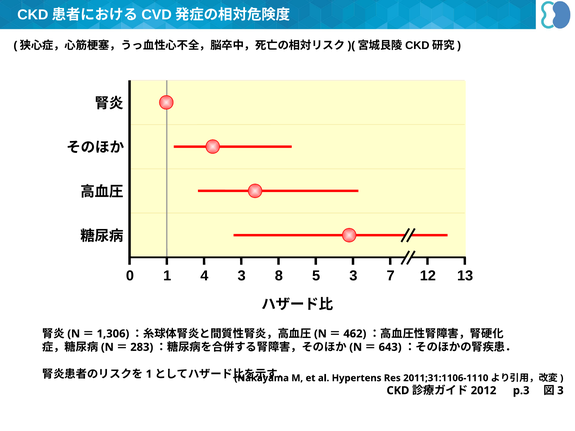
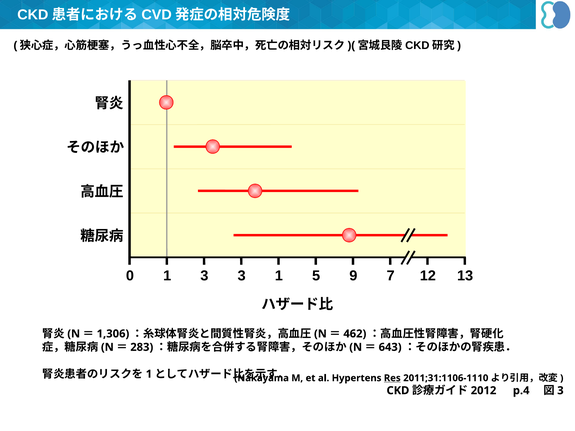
1 4: 4 -> 3 (204, 276)
3 8: 8 -> 1 (279, 276)
5 3: 3 -> 9 (353, 276)
Res underline: none -> present (392, 378)
p.3: p.3 -> p.4 (521, 391)
